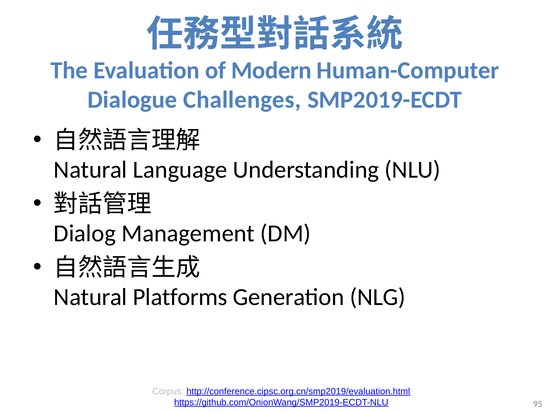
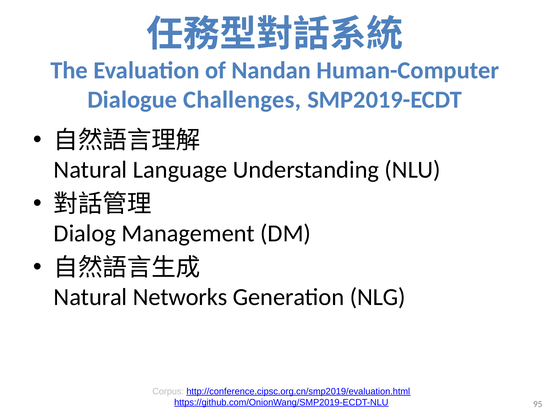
Modern: Modern -> Nandan (271, 70)
Platforms: Platforms -> Networks (180, 297)
